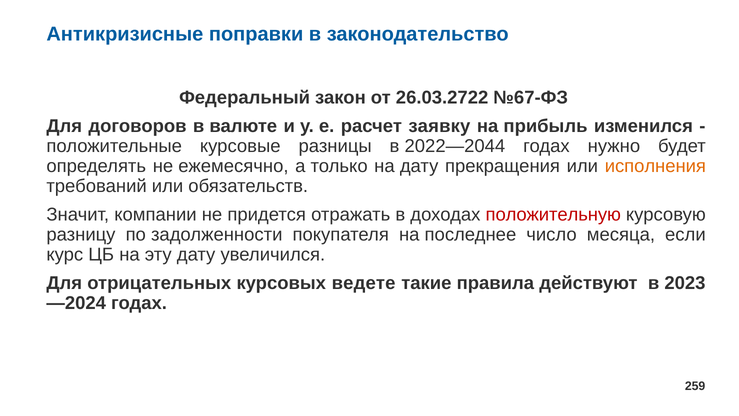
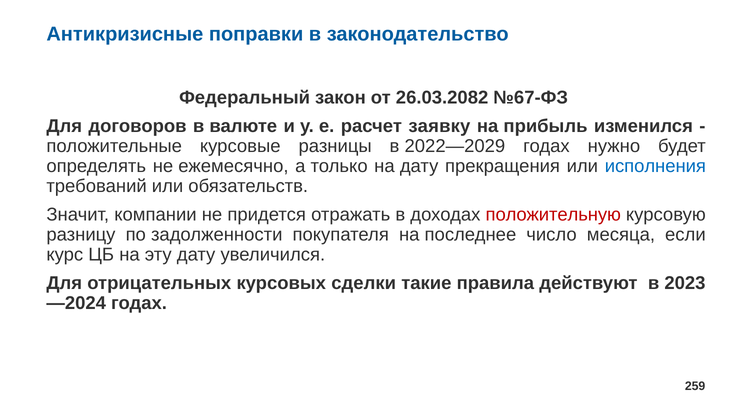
26.03.2722: 26.03.2722 -> 26.03.2082 (442, 97)
2022—2044: 2022—2044 -> 2022—2029 (455, 146)
исполнения colour: orange -> blue (655, 166)
ведете: ведете -> сделки (364, 283)
